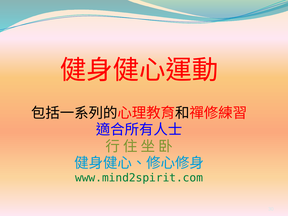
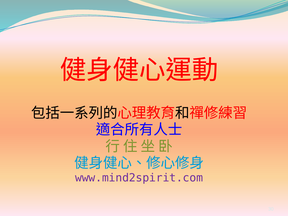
www.mind2spirit.com colour: green -> purple (139, 178)
